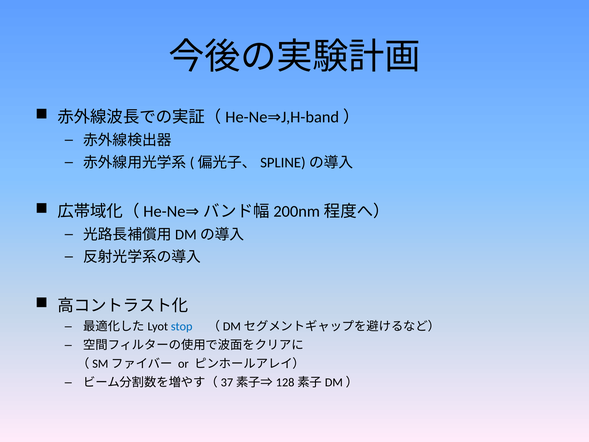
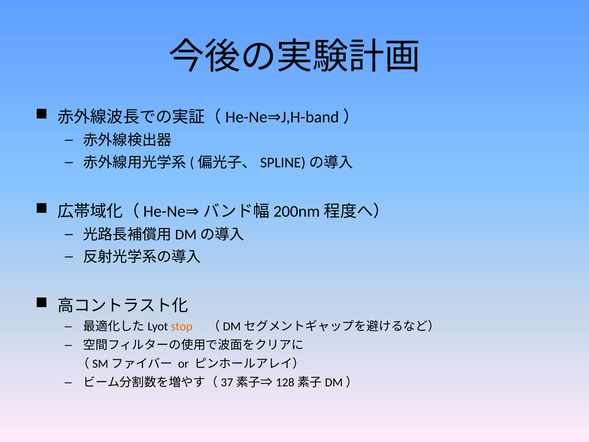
stop colour: blue -> orange (182, 326)
